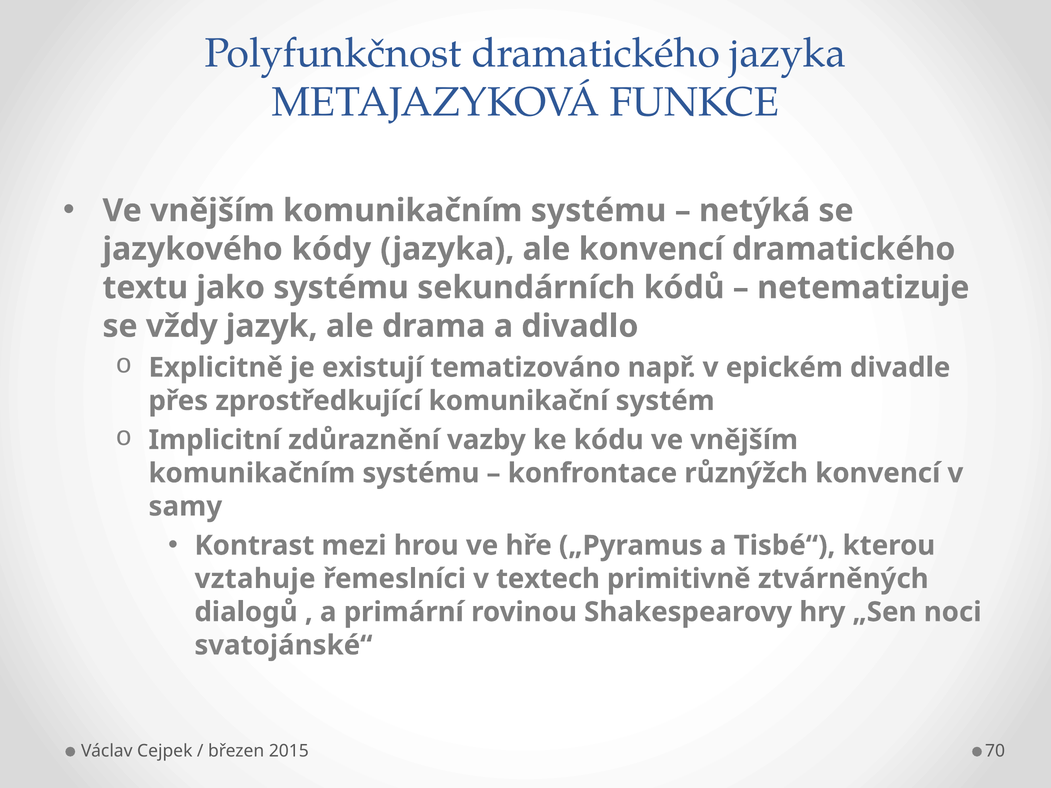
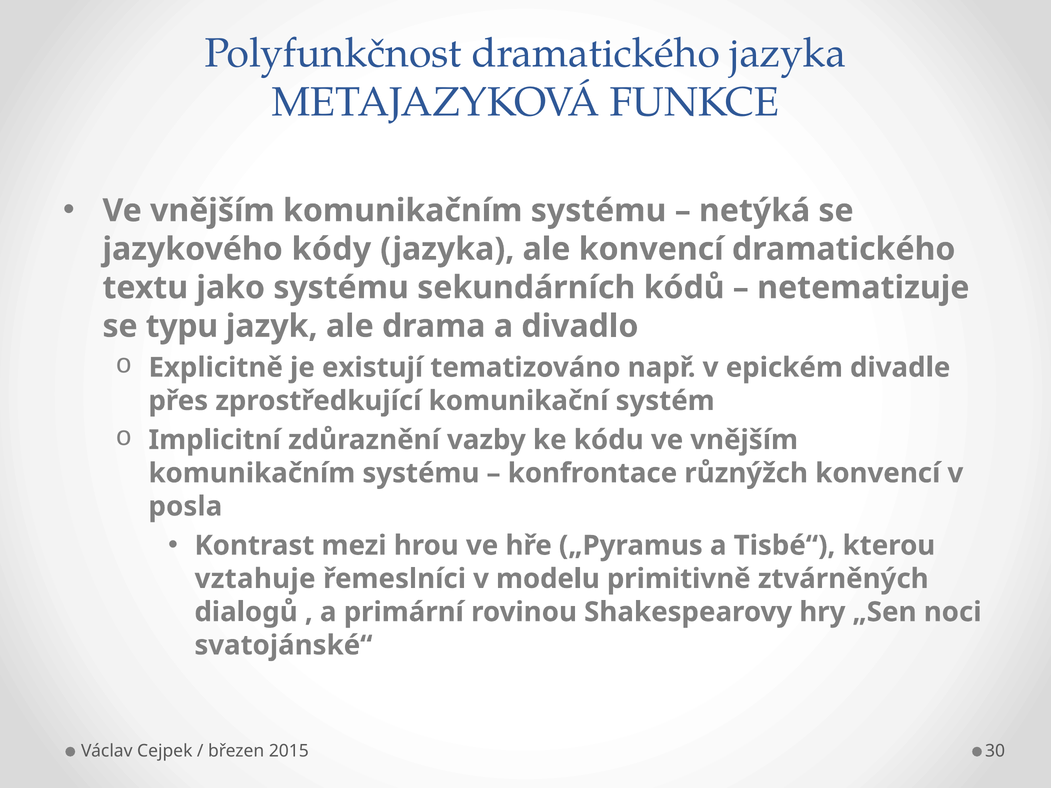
vždy: vždy -> typu (182, 326)
samy: samy -> posla (185, 507)
textech: textech -> modelu (548, 579)
70: 70 -> 30 (995, 751)
